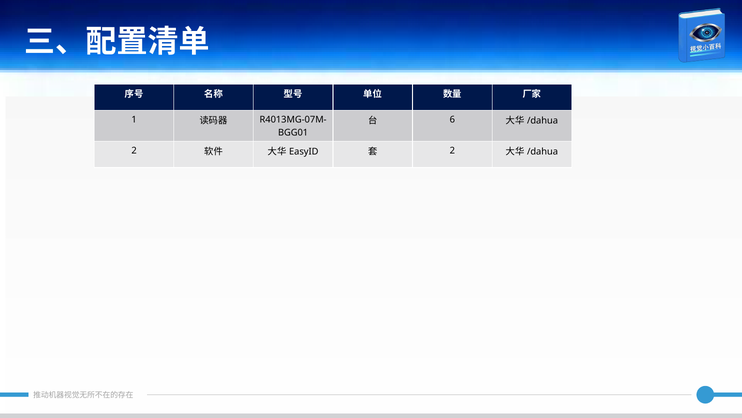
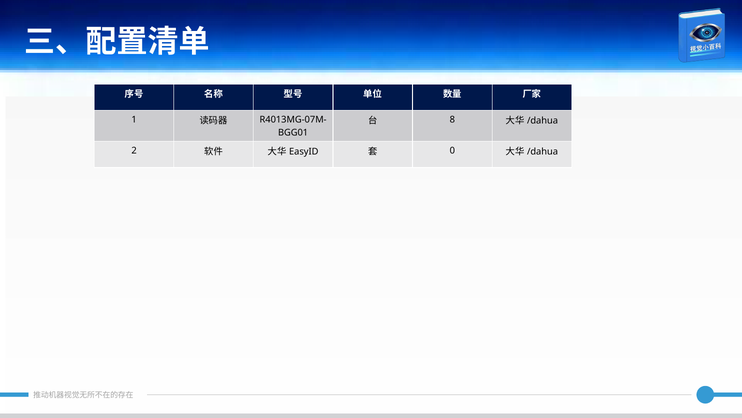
6: 6 -> 8 (452, 120)
2: 2 -> 0 (452, 151)
